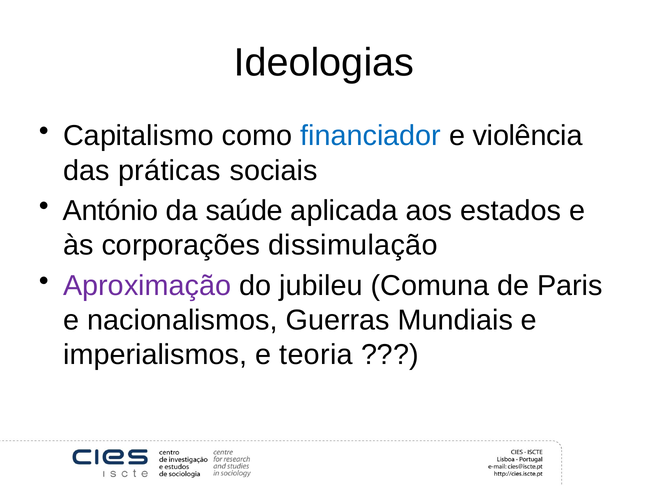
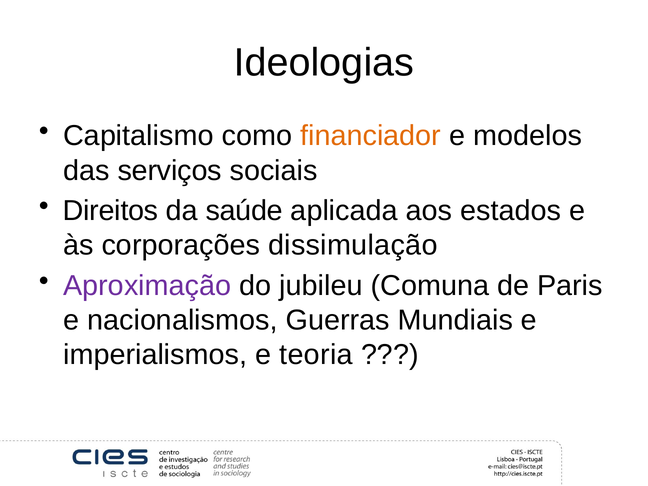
financiador colour: blue -> orange (371, 136)
violência: violência -> modelos (528, 136)
práticas: práticas -> serviços (170, 171)
António: António -> Direitos (111, 211)
